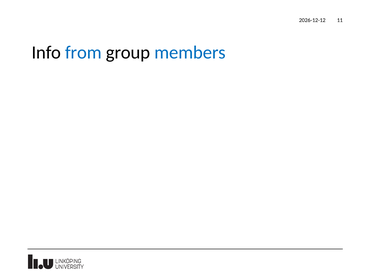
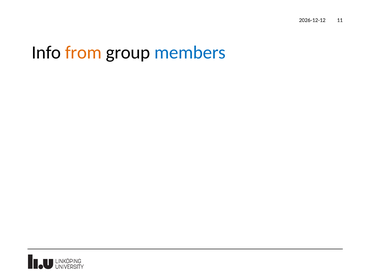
from colour: blue -> orange (83, 52)
